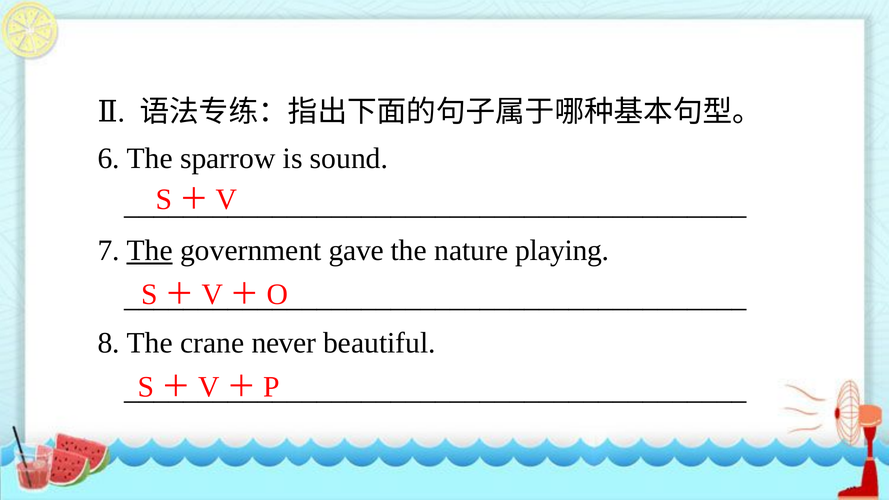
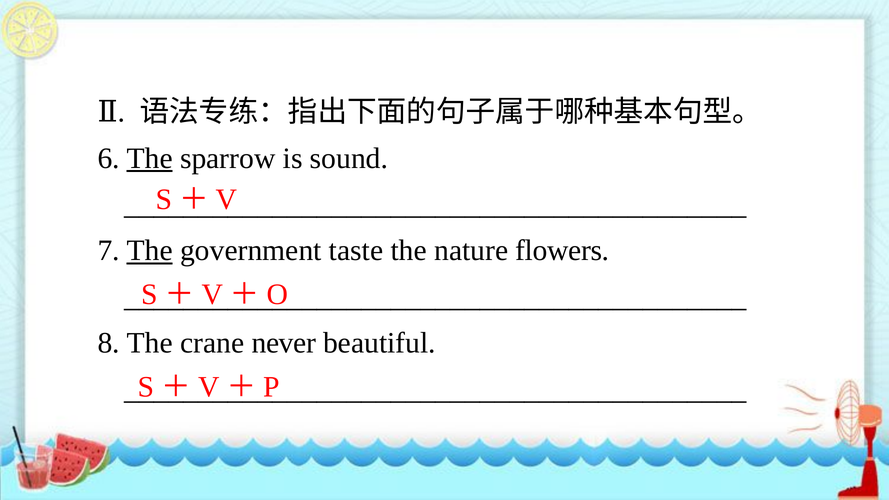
The underline: none -> present (150, 158)
gave: gave -> taste (356, 251)
playing: playing -> flowers (562, 251)
